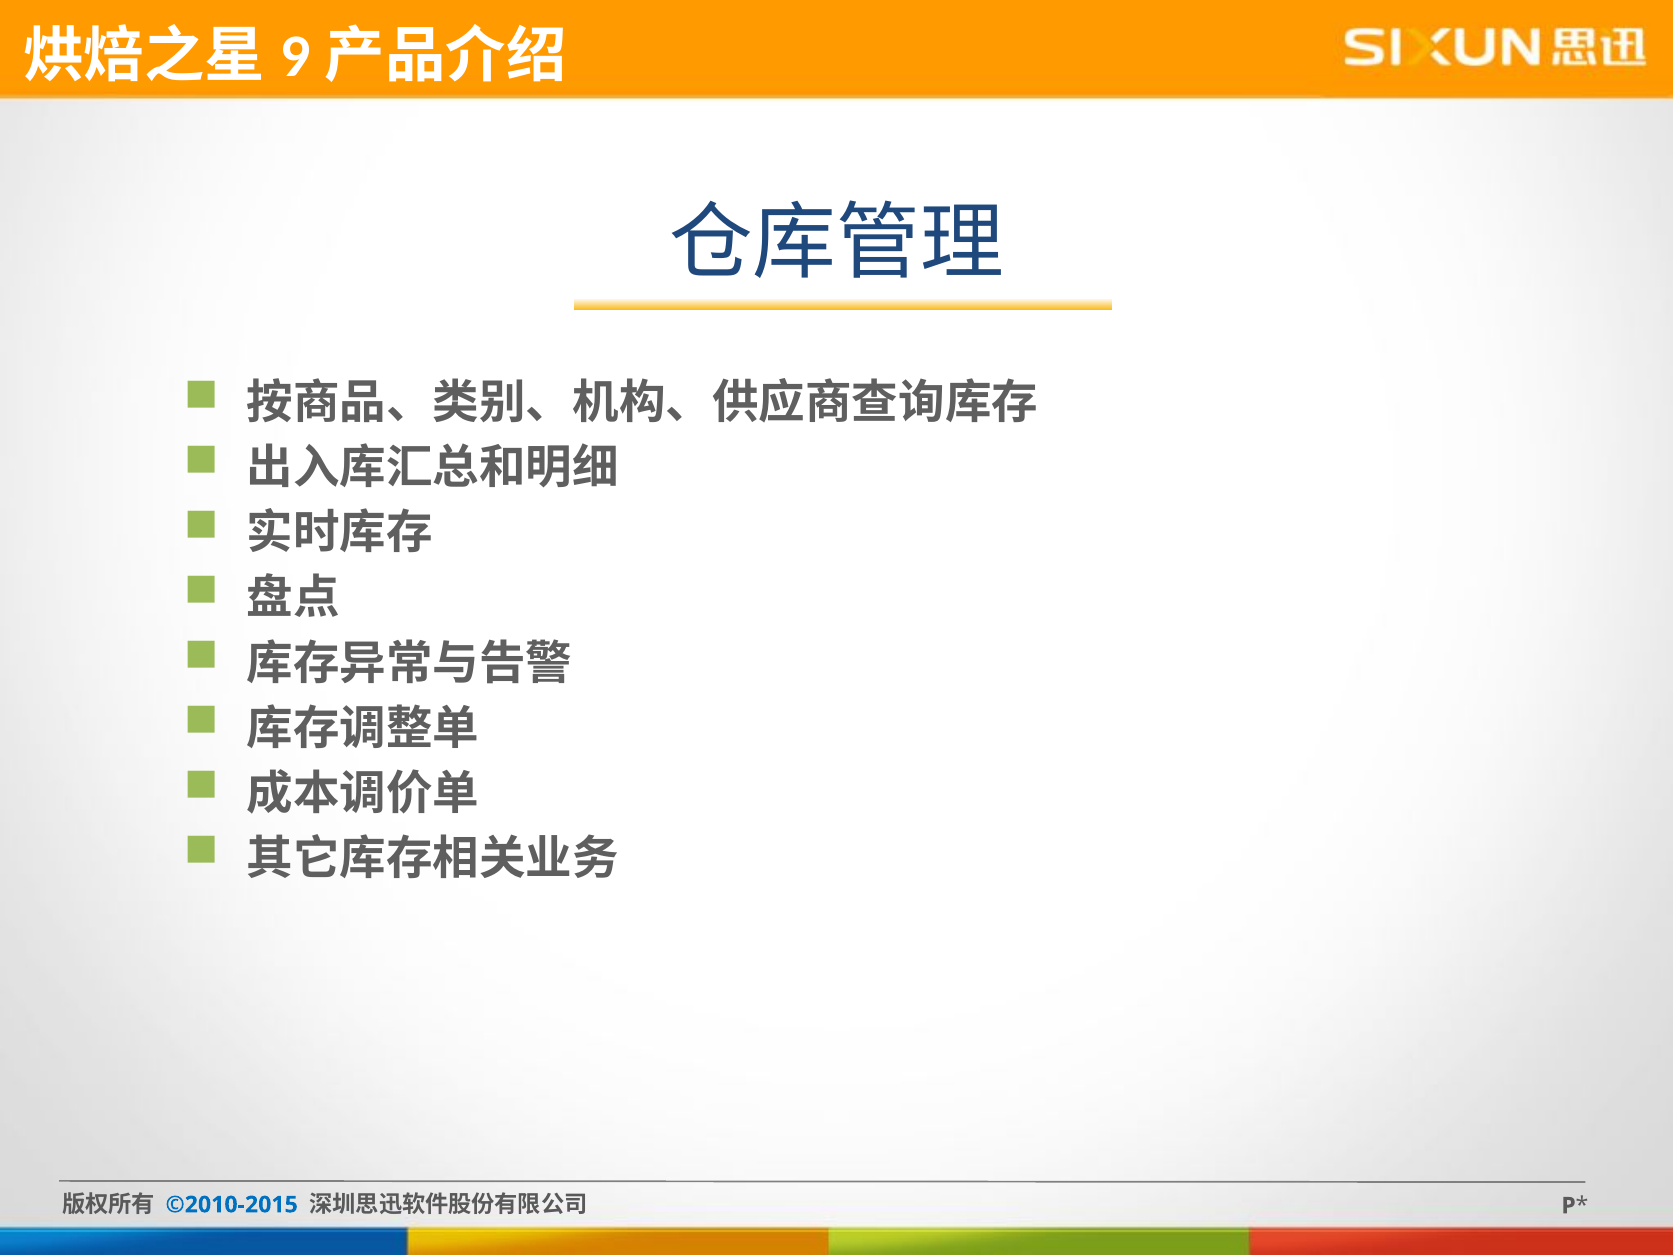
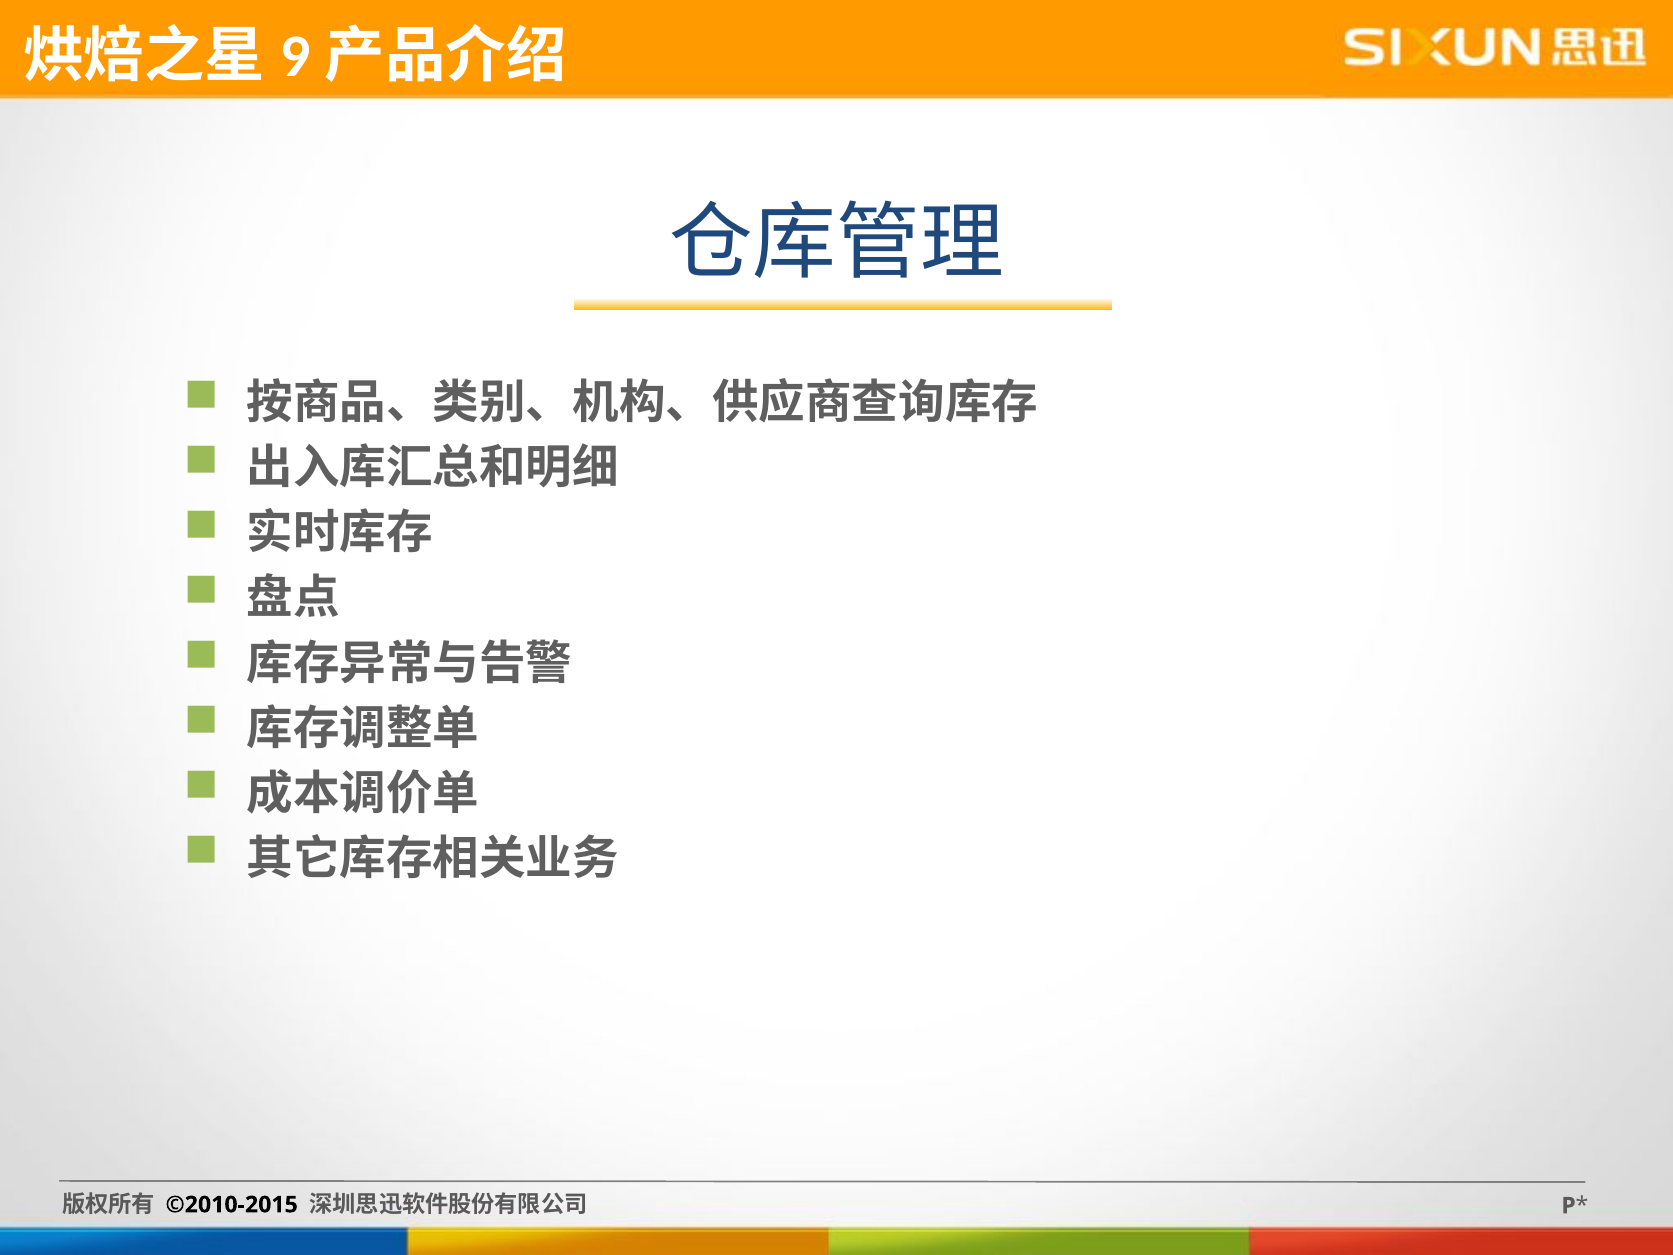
©2010-2015 colour: blue -> black (232, 1204)
